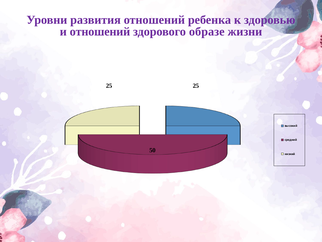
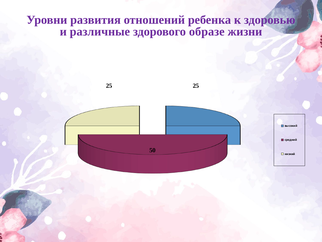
и отношений: отношений -> различные (100, 32)
